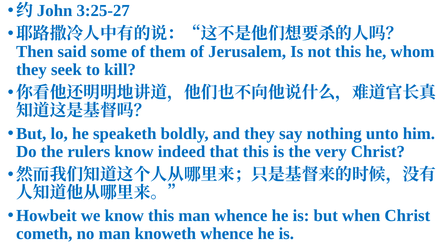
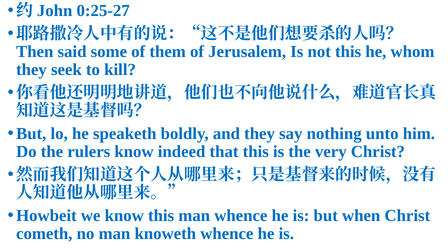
3:25-27: 3:25-27 -> 0:25-27 (103, 11)
